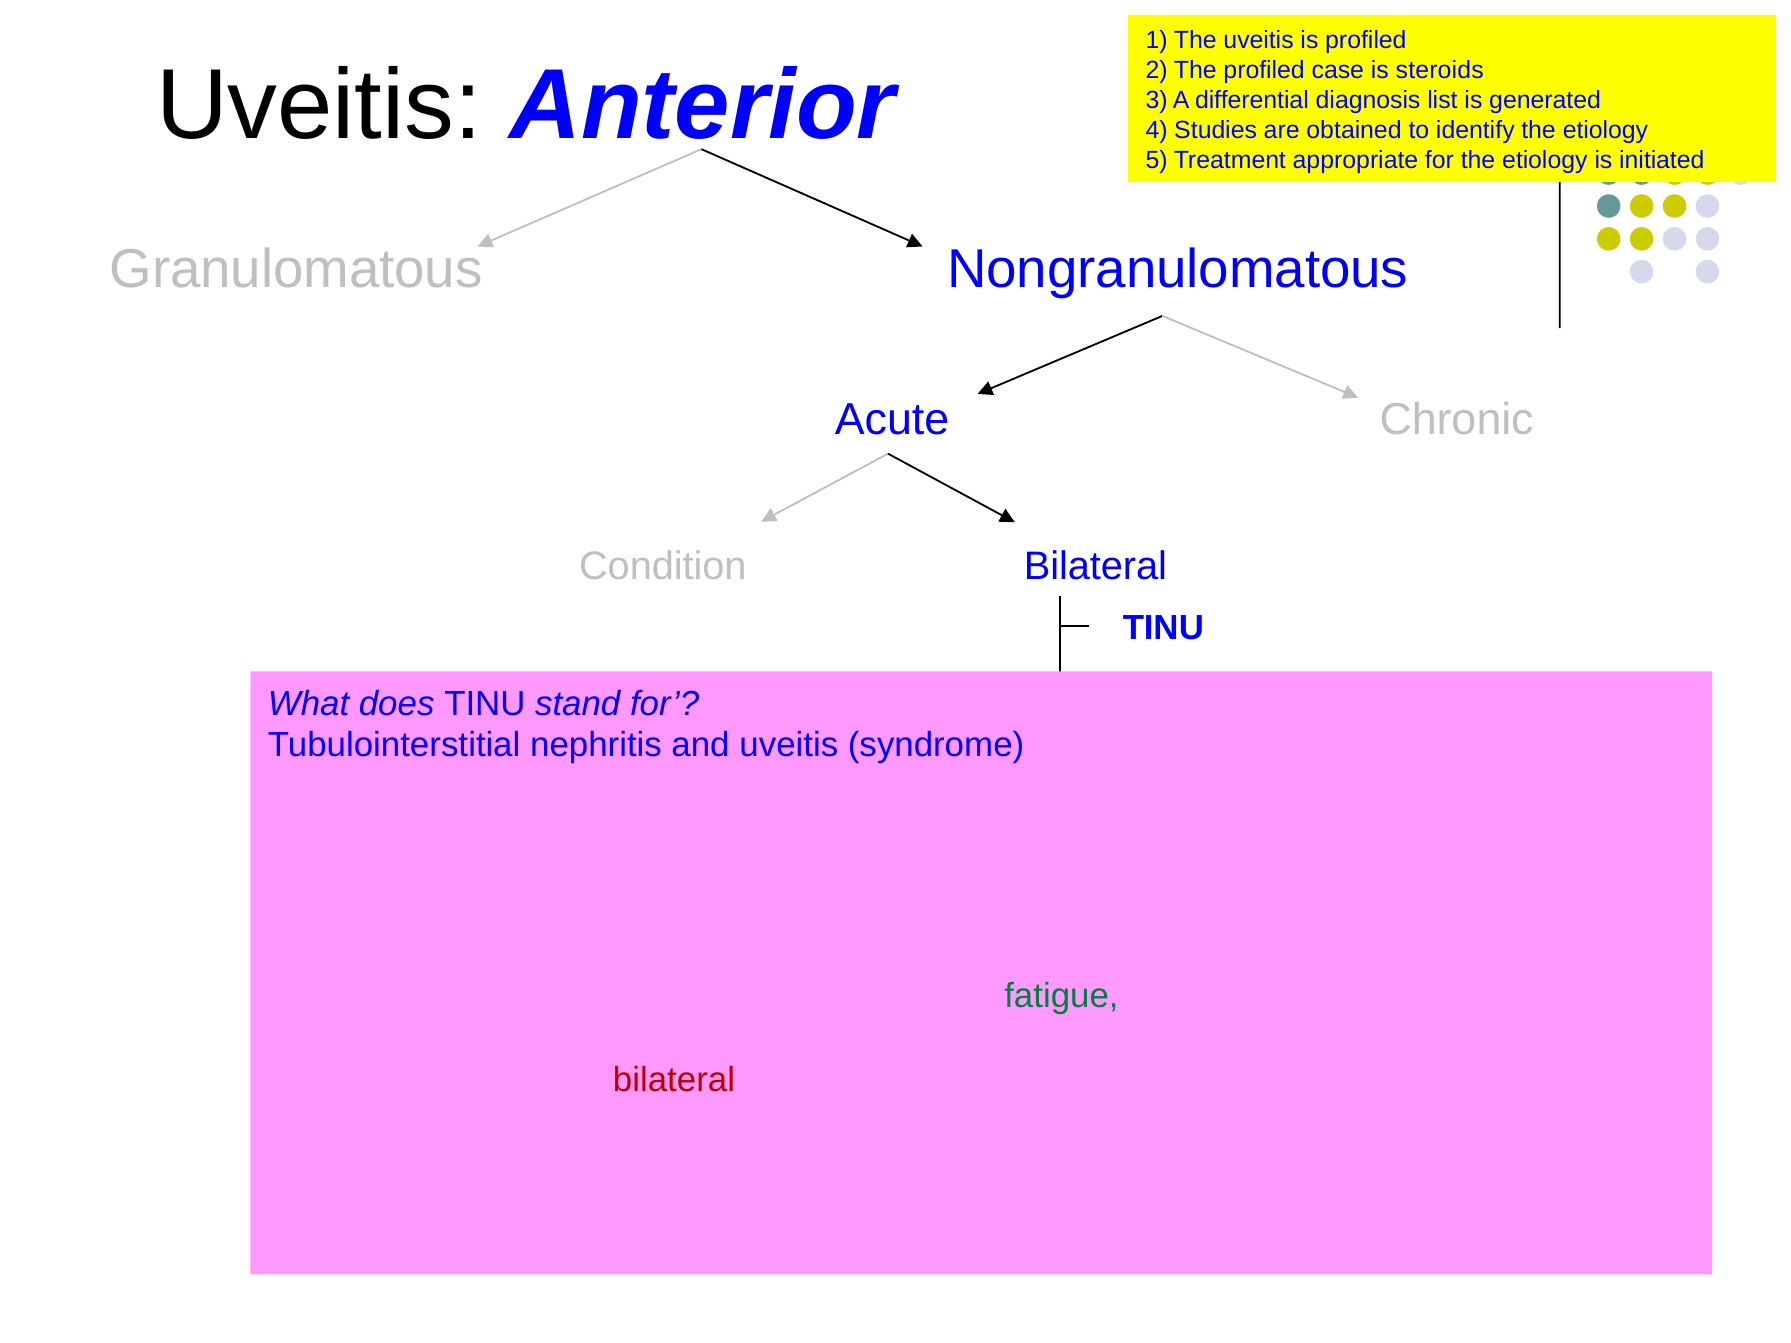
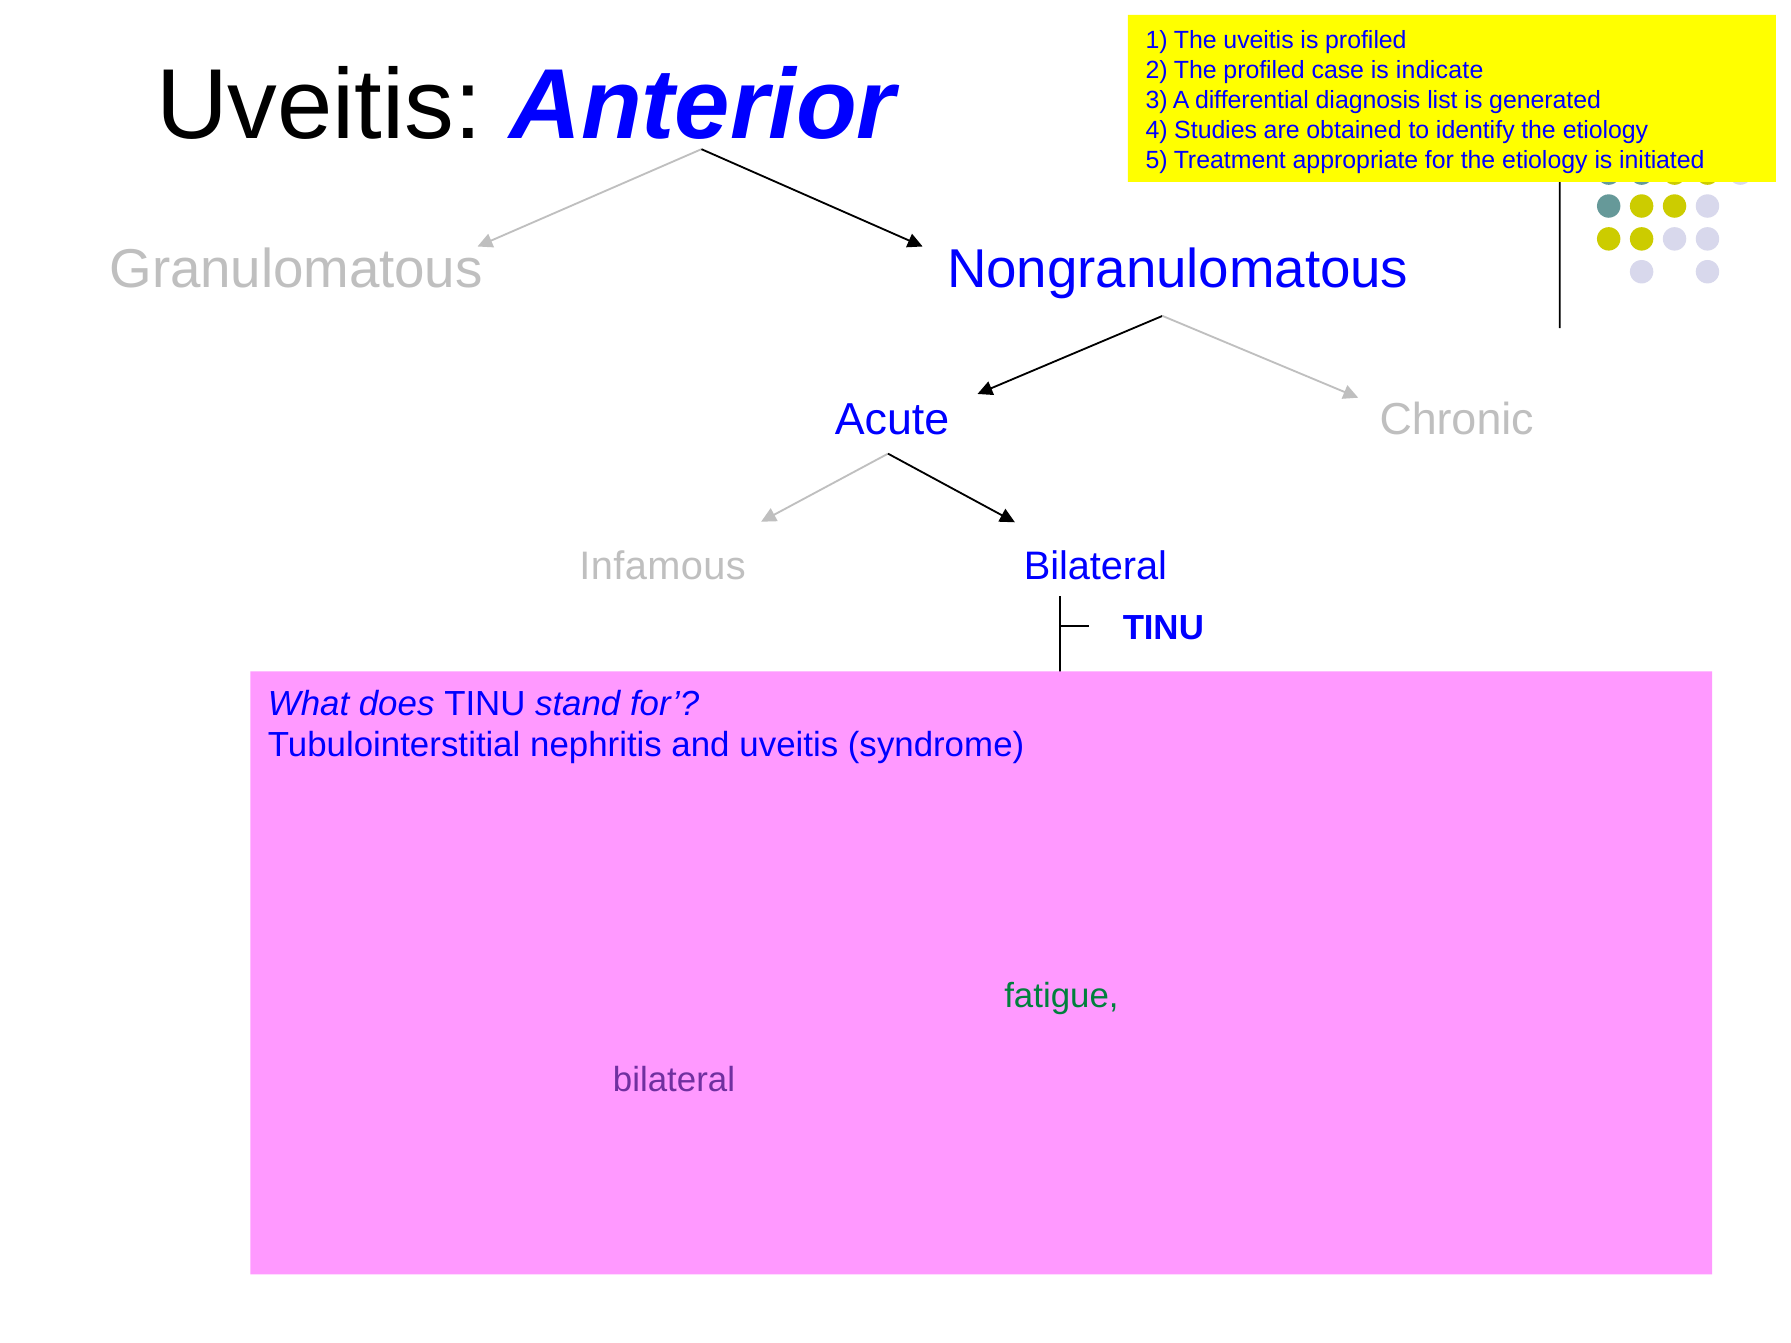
steroids: steroids -> indicate (1440, 70)
Condition: Condition -> Infamous (663, 566)
bilateral colour: red -> purple (674, 1080)
